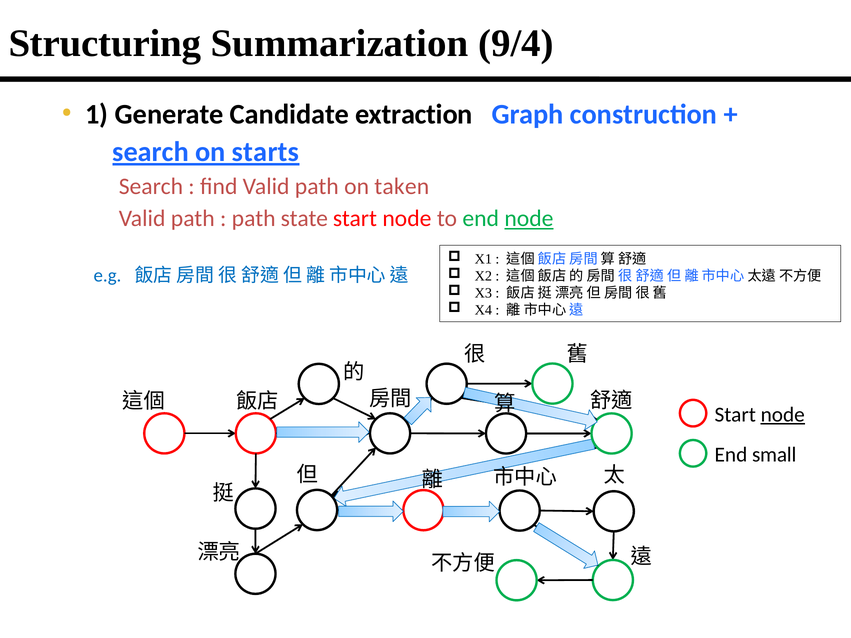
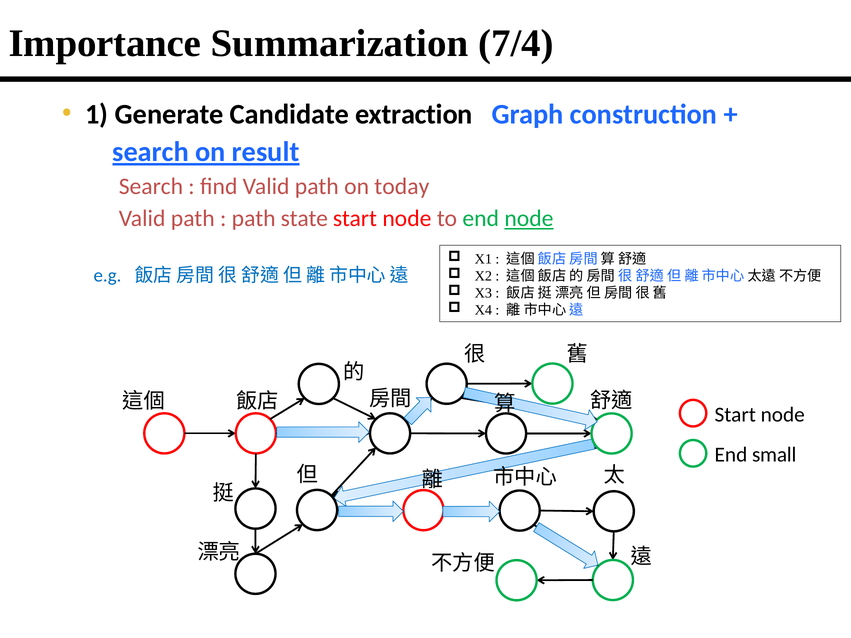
Structuring: Structuring -> Importance (105, 43)
9/4: 9/4 -> 7/4 (516, 43)
starts: starts -> result (266, 152)
taken: taken -> today (402, 187)
node underline: present -> none (783, 415)
